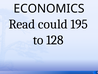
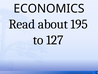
could: could -> about (53, 24)
128: 128 -> 127 (55, 40)
